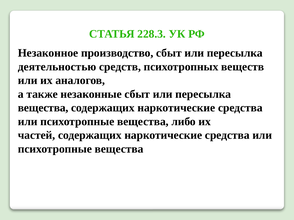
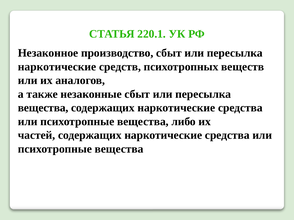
228.3: 228.3 -> 220.1 (152, 34)
деятельностью: деятельностью -> наркотические (57, 67)
